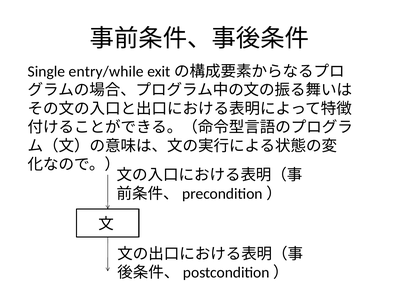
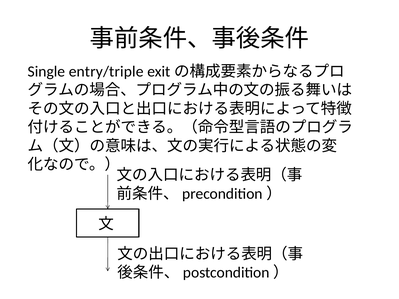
entry/while: entry/while -> entry/triple (106, 72)
